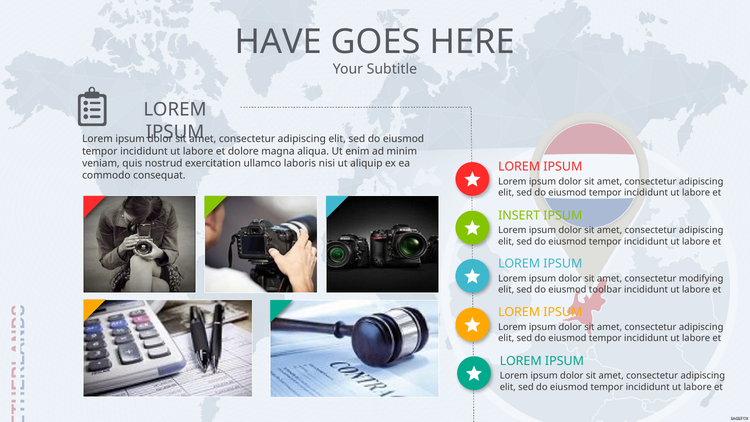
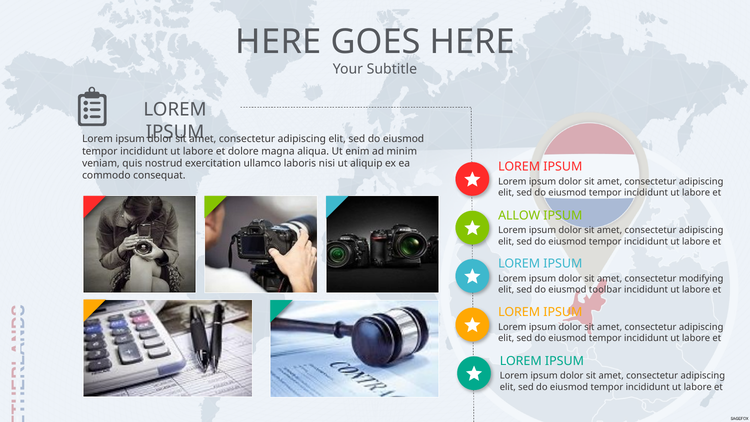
HAVE: HAVE -> HERE (278, 42)
INSERT: INSERT -> ALLOW (519, 215)
